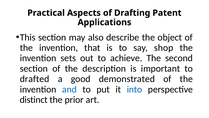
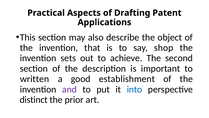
drafted: drafted -> written (35, 79)
demonstrated: demonstrated -> establishment (127, 79)
and colour: blue -> purple (69, 89)
